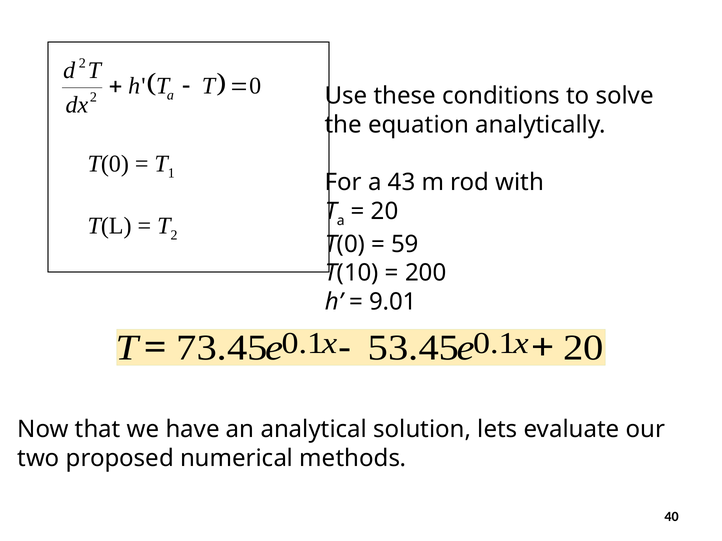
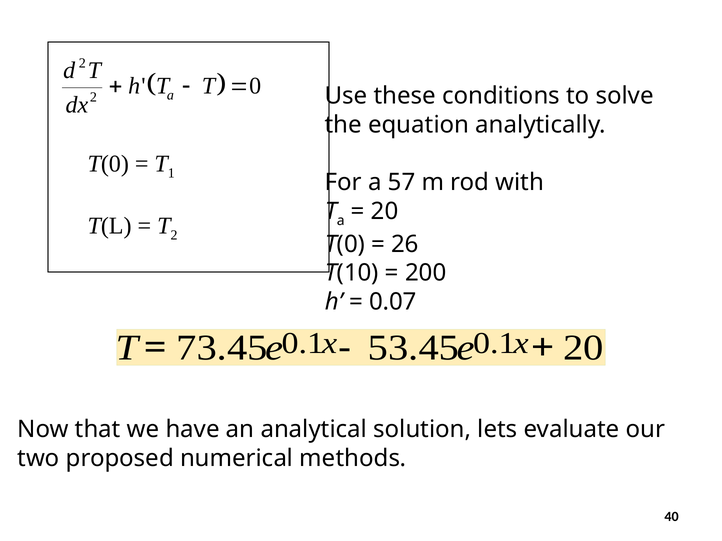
43: 43 -> 57 (402, 183)
59: 59 -> 26 (405, 244)
9.01: 9.01 -> 0.07 (393, 302)
